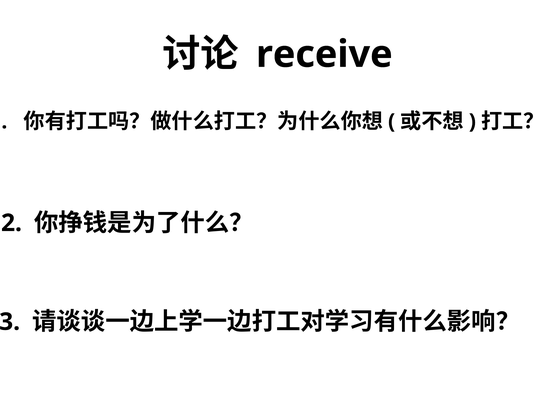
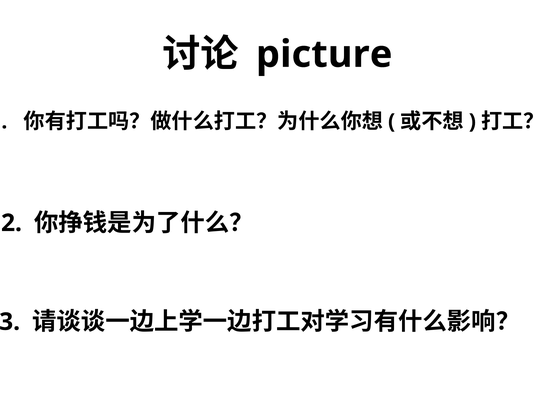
receive: receive -> picture (324, 54)
